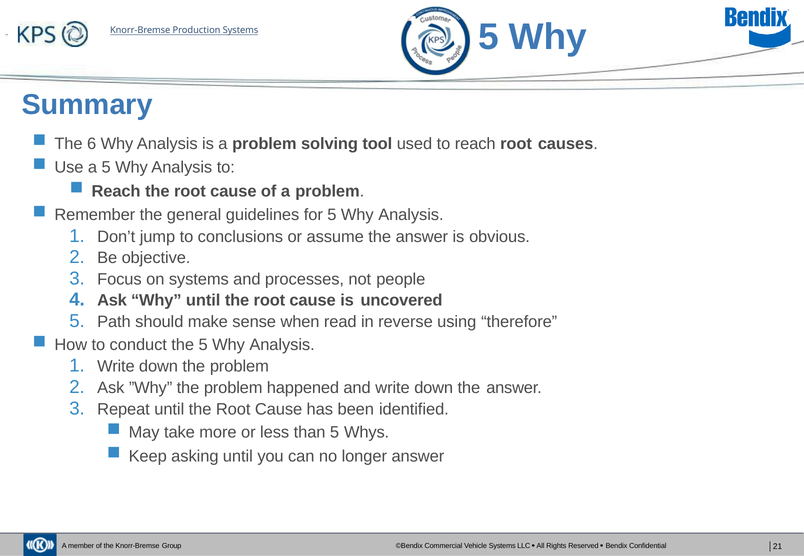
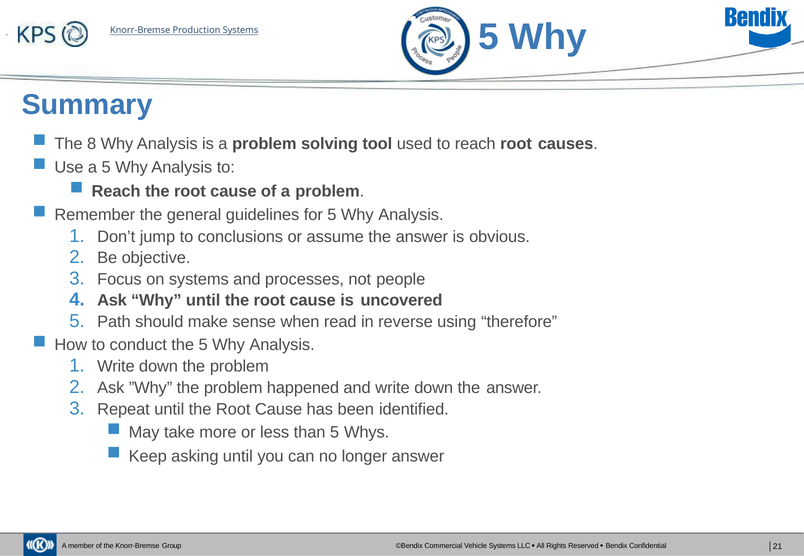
6: 6 -> 8 (92, 144)
